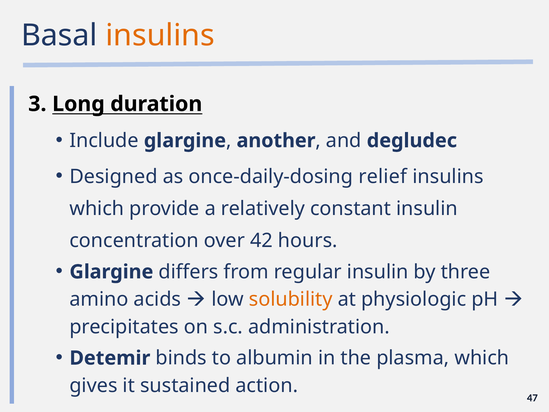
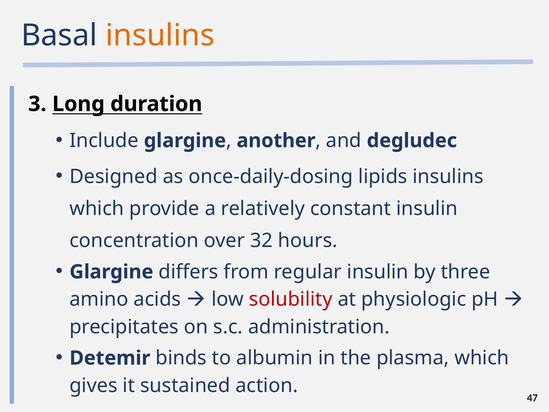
relief: relief -> lipids (383, 176)
42: 42 -> 32 (262, 240)
solubility colour: orange -> red (291, 299)
